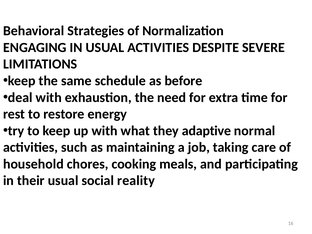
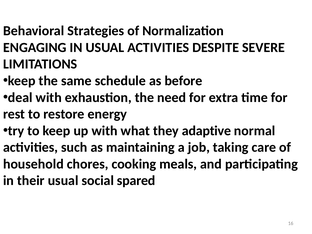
reality: reality -> spared (136, 181)
